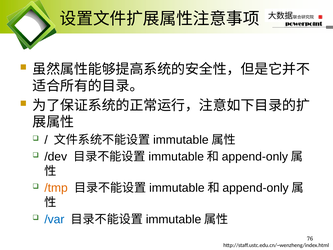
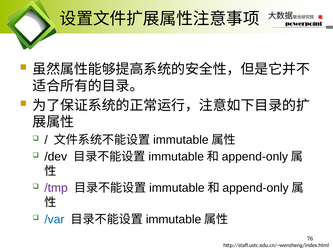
/tmp colour: orange -> purple (56, 188)
